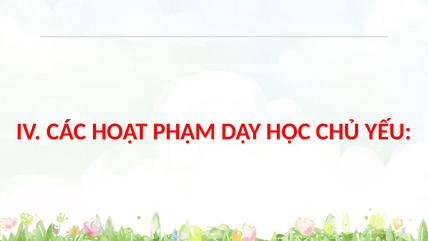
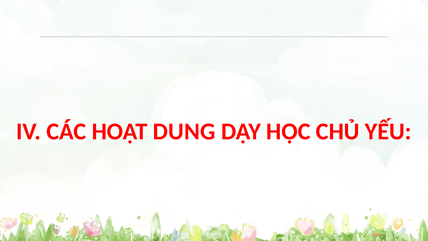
PHẠM: PHẠM -> DUNG (184, 131)
